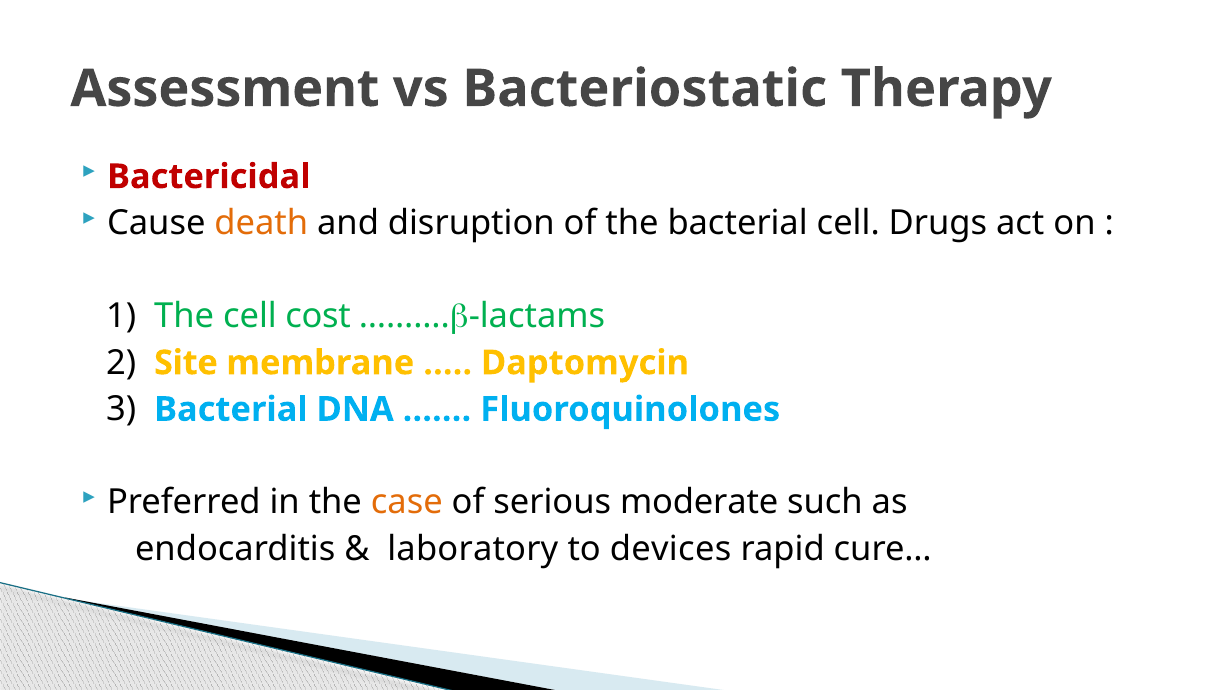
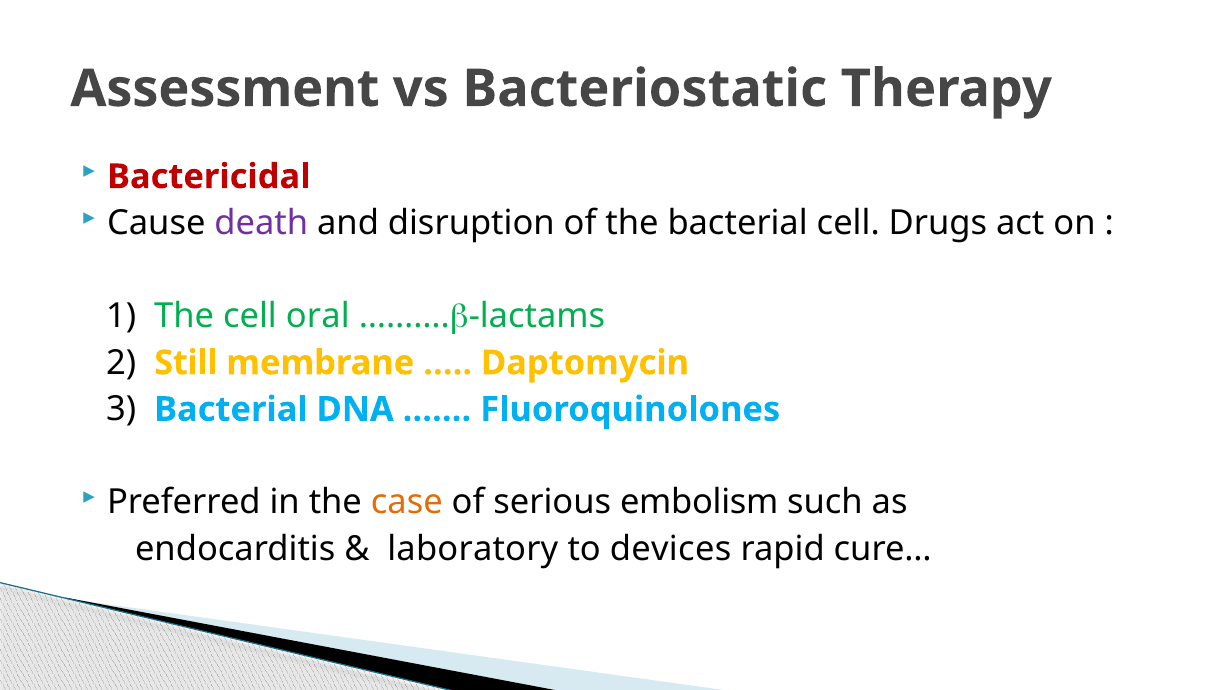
death colour: orange -> purple (261, 223)
cost: cost -> oral (318, 316)
Site: Site -> Still (186, 363)
moderate: moderate -> embolism (699, 502)
